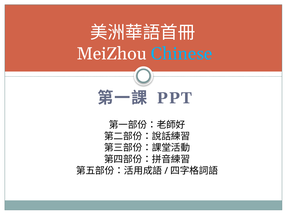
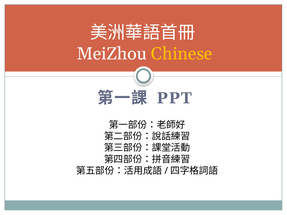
Chinese colour: light blue -> yellow (182, 54)
